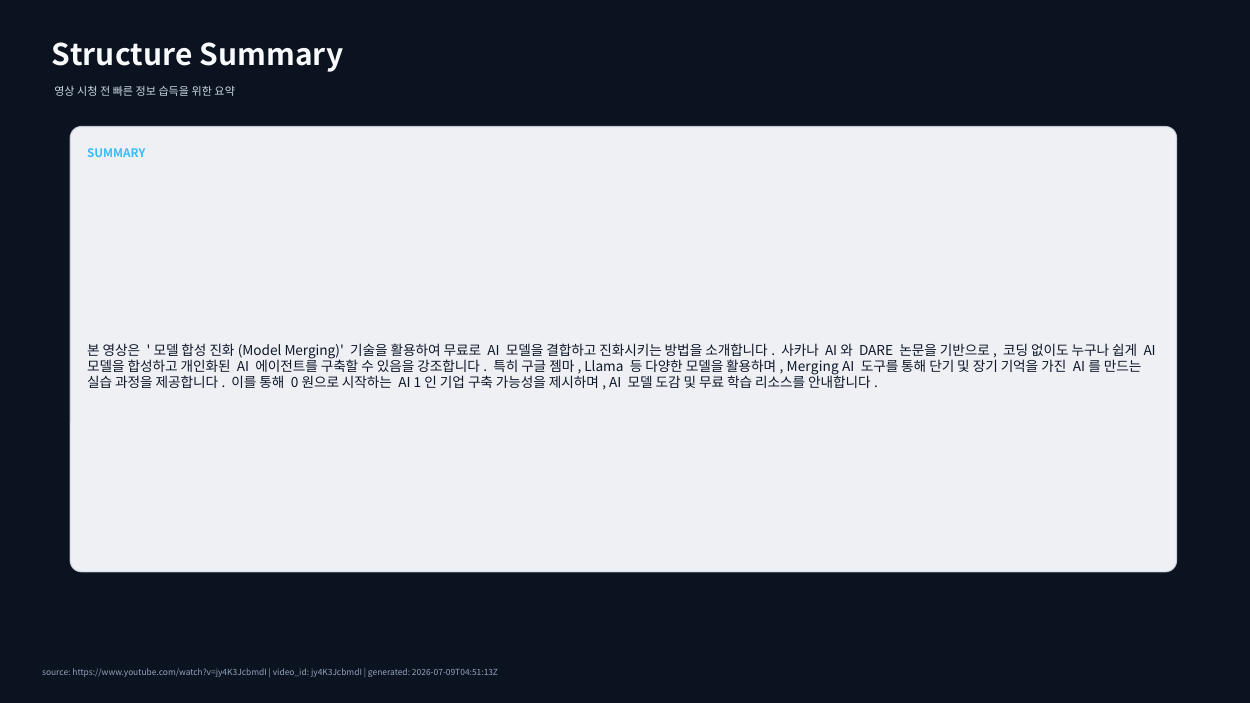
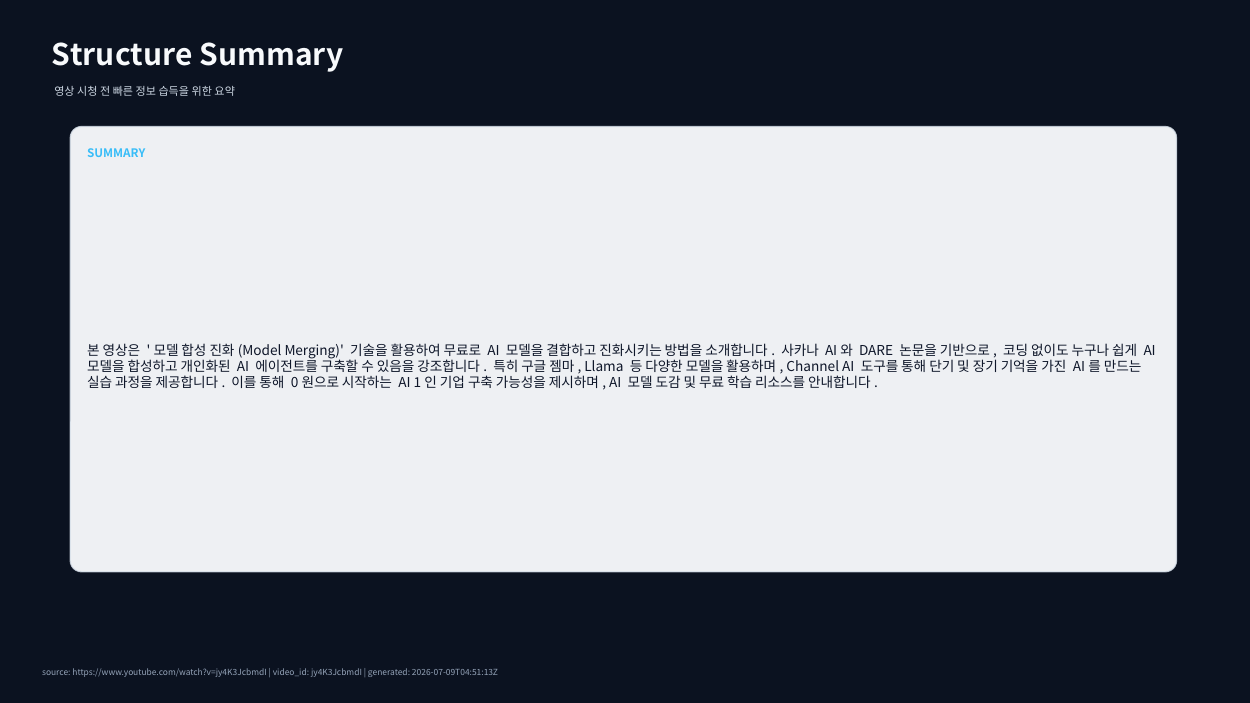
Merging: Merging -> Channel (813, 367)
